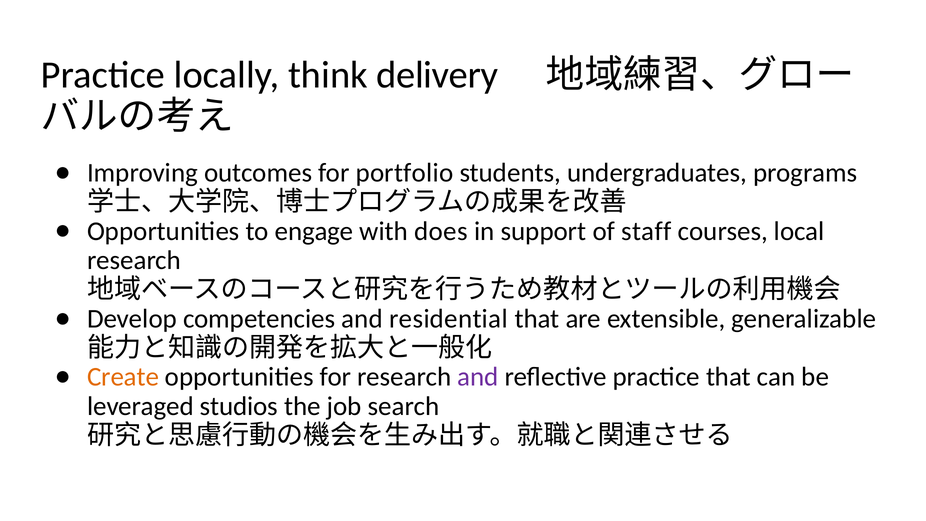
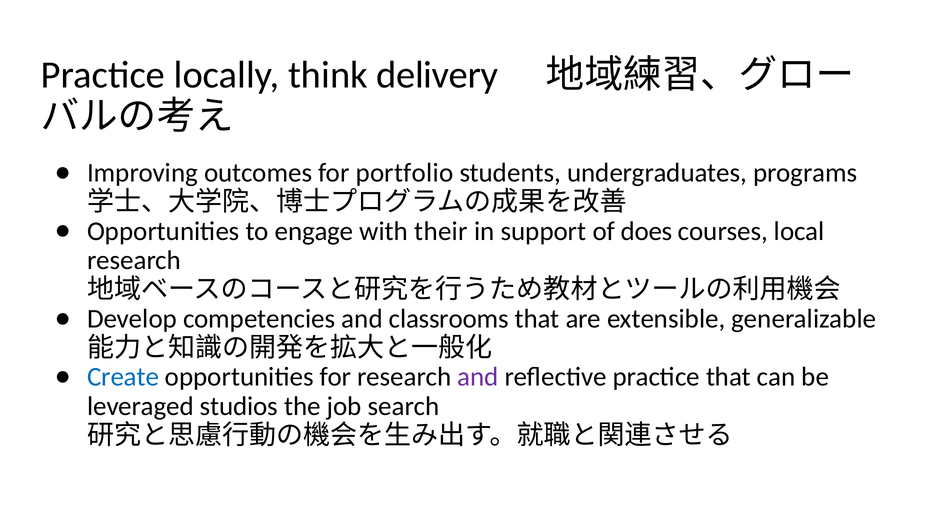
does: does -> their (441, 231)
staff: staff -> does (647, 231)
residential: residential -> classrooms (449, 319)
Create colour: orange -> blue (123, 377)
